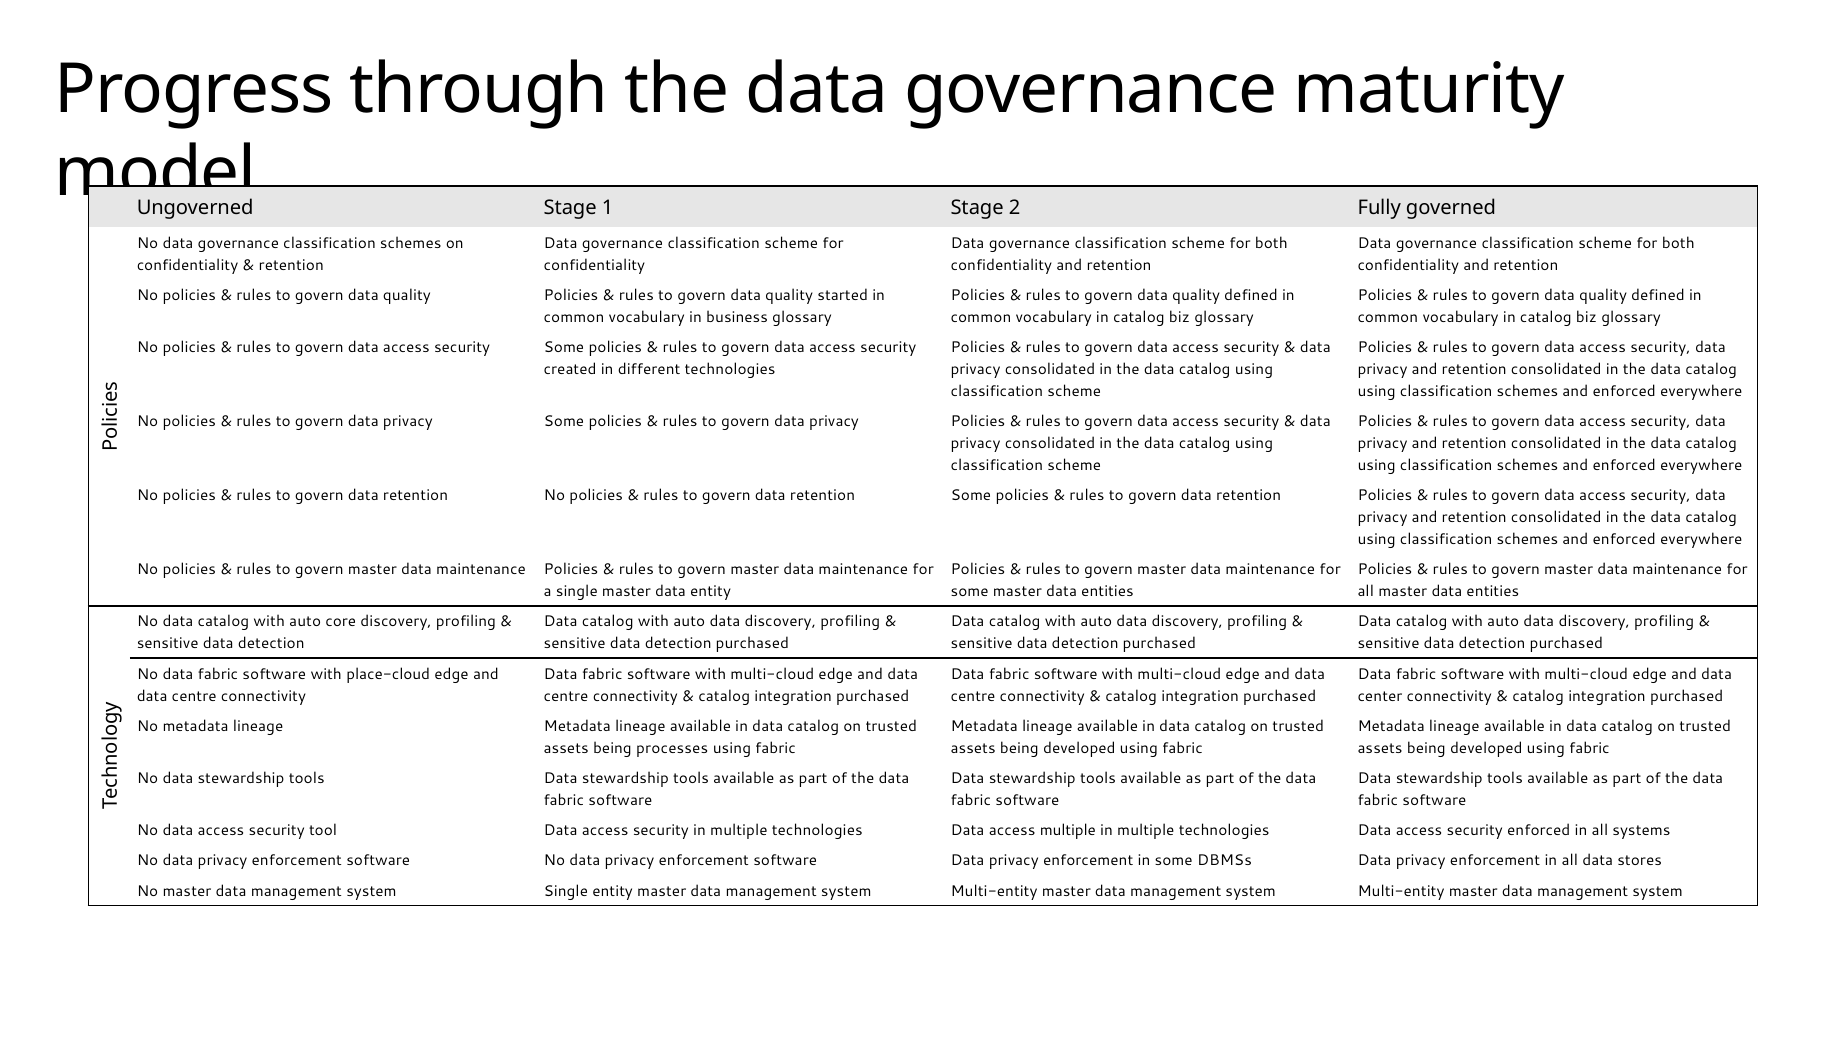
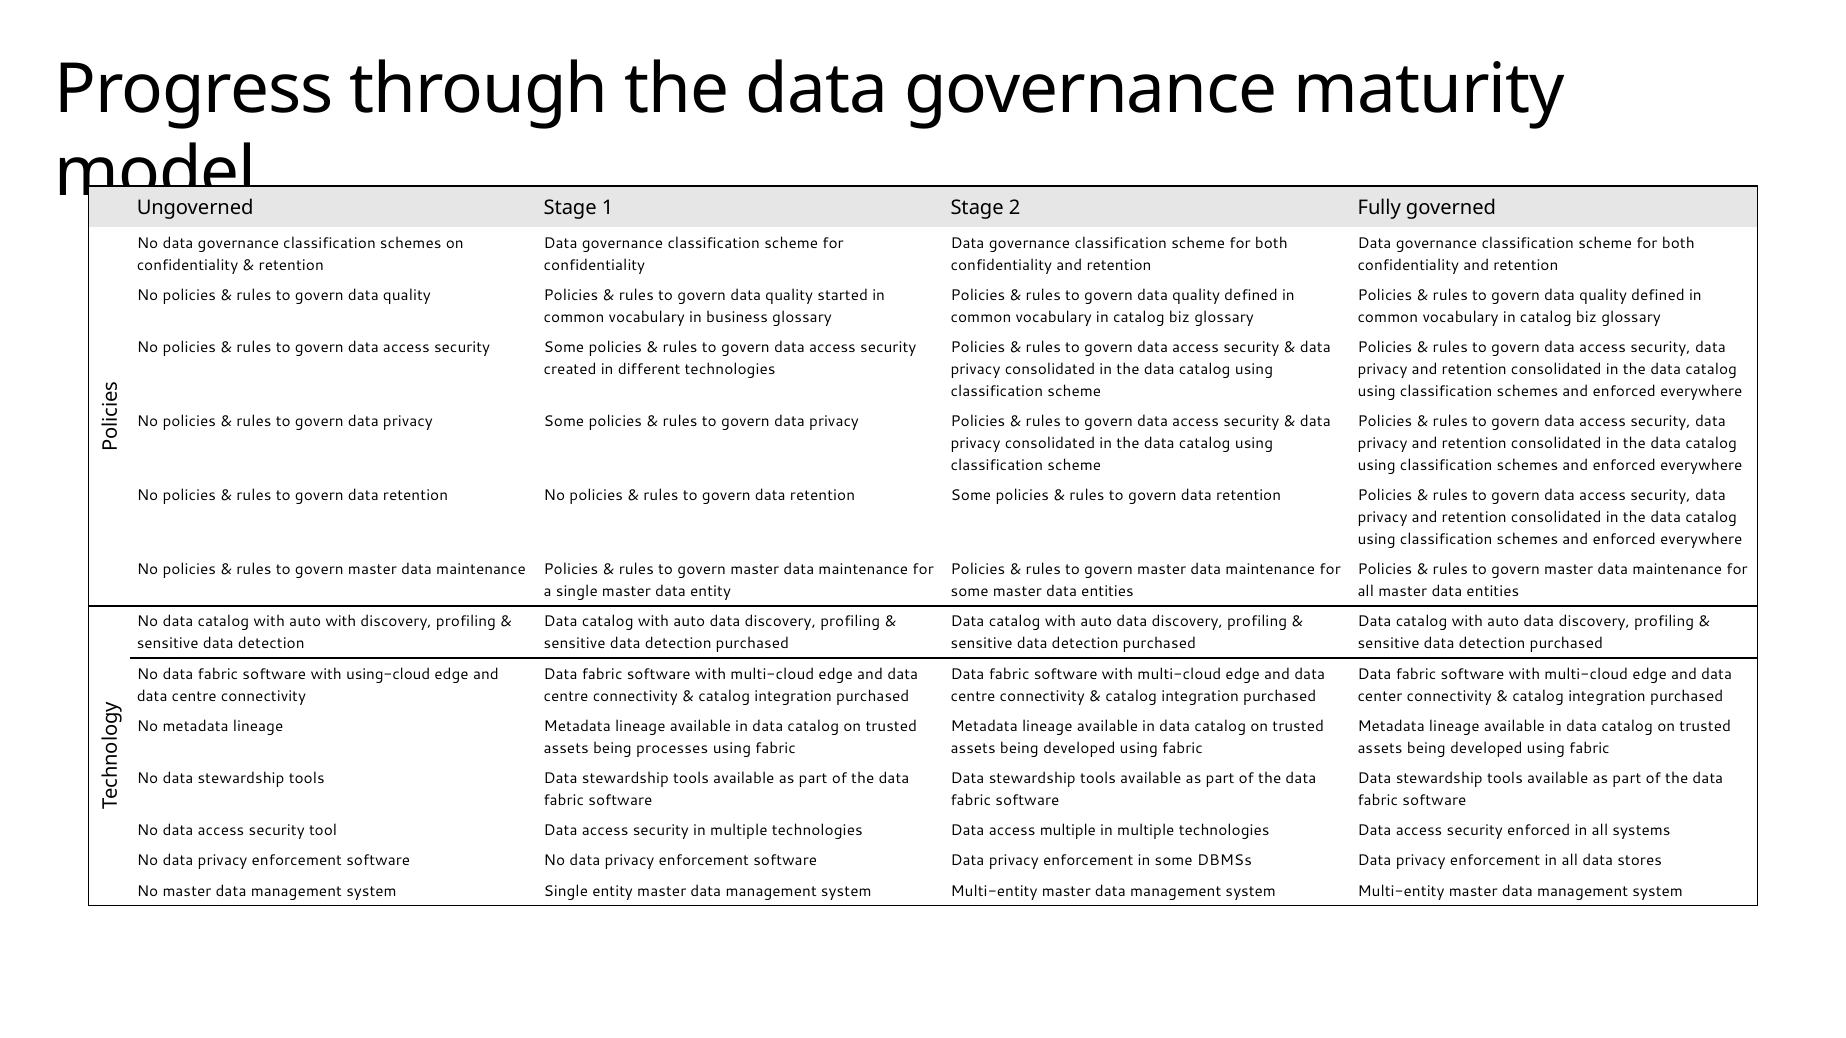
auto core: core -> with (341, 622)
place-cloud: place-cloud -> using-cloud (388, 674)
